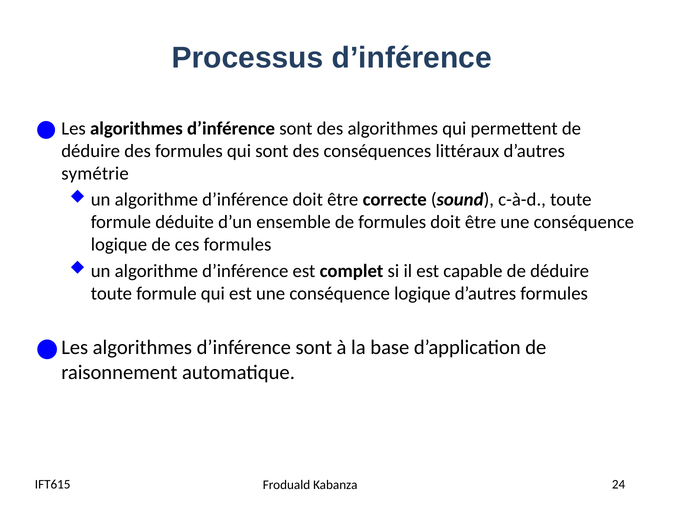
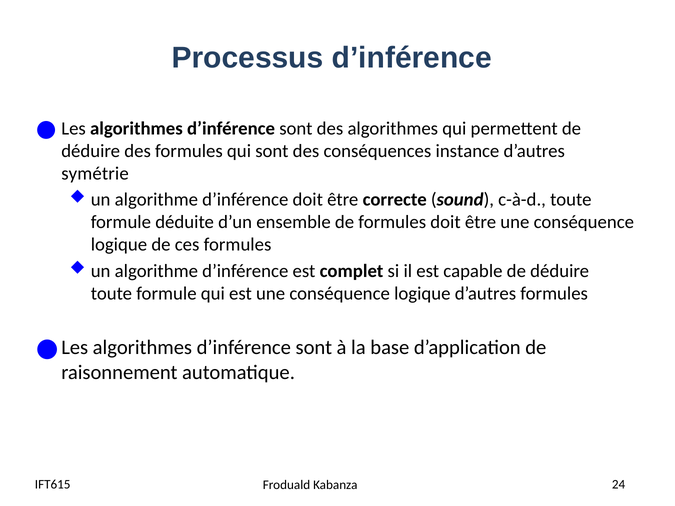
littéraux: littéraux -> instance (467, 151)
